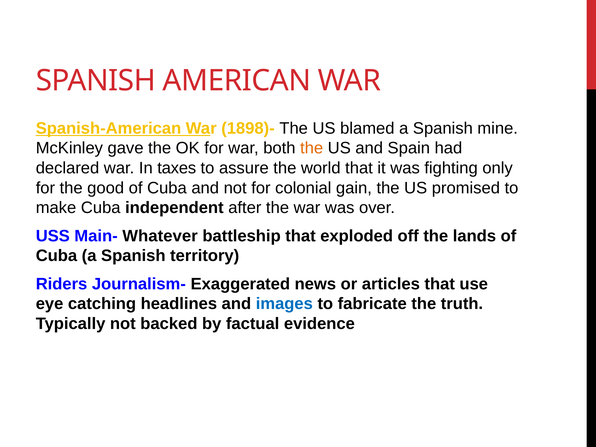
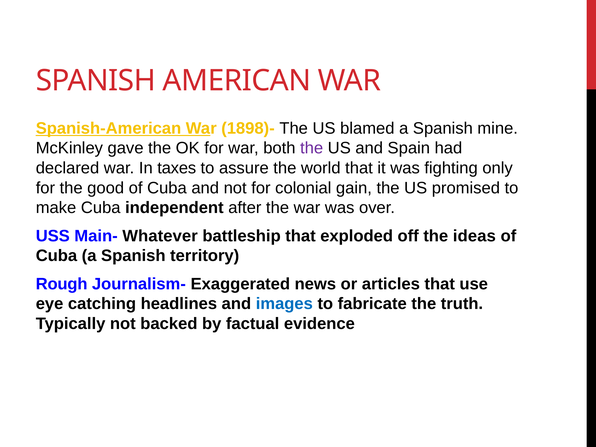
the colour: orange -> purple (312, 148)
lands: lands -> ideas (474, 236)
Riders: Riders -> Rough (62, 284)
